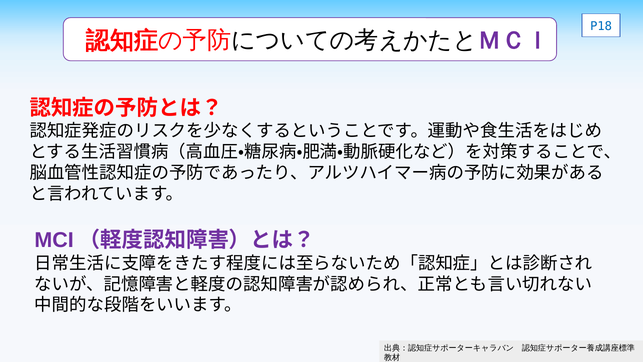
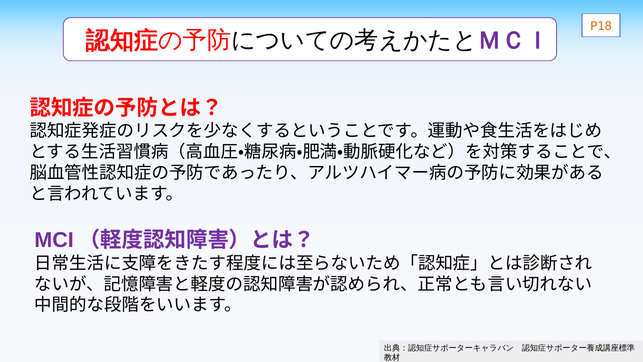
P18 colour: blue -> orange (601, 26)
